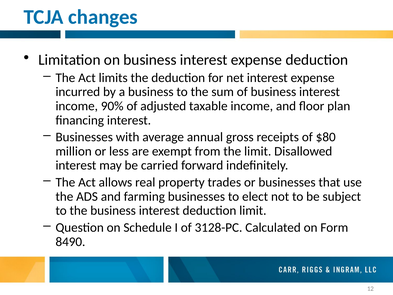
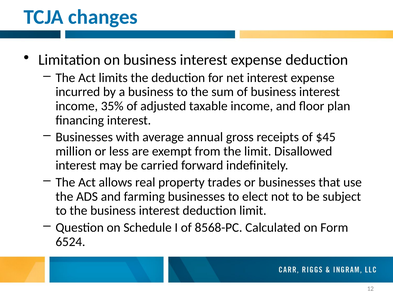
90%: 90% -> 35% (112, 106)
$80: $80 -> $45 (326, 137)
3128-PC: 3128-PC -> 8568-PC (219, 227)
8490: 8490 -> 6524 (70, 241)
